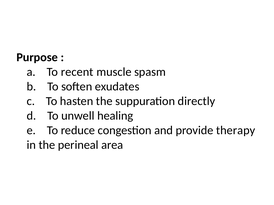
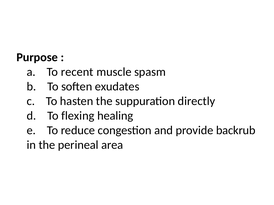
unwell: unwell -> flexing (78, 116)
therapy: therapy -> backrub (236, 131)
